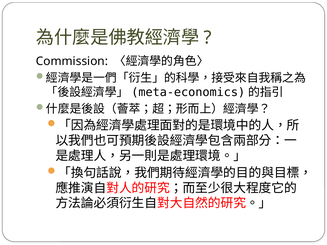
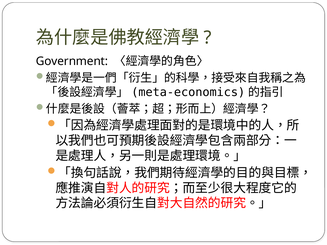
Commission: Commission -> Government (72, 61)
